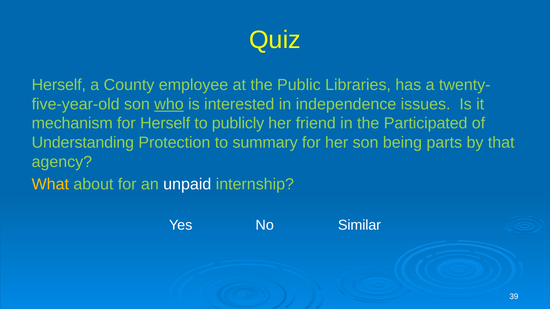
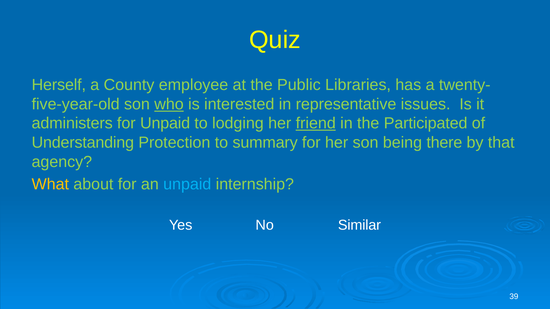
independence: independence -> representative (346, 104)
mechanism: mechanism -> administers (72, 124)
for Herself: Herself -> Unpaid (165, 124)
publicly: publicly -> lodging (238, 124)
friend underline: none -> present (316, 124)
parts: parts -> there (444, 143)
unpaid colour: white -> light blue (187, 185)
